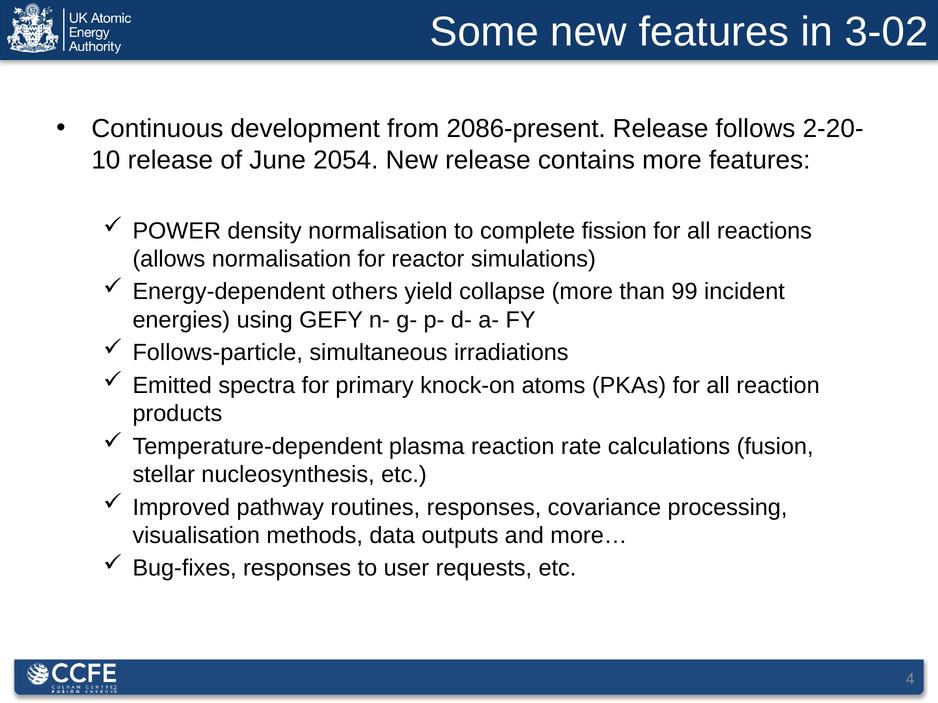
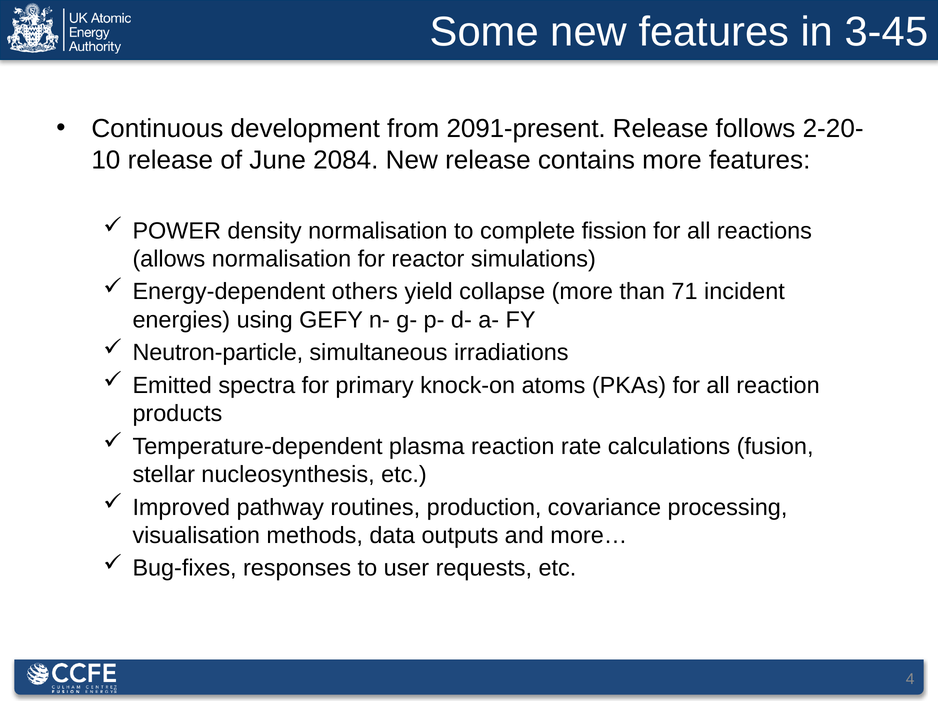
3-02: 3-02 -> 3-45 (887, 32)
2086-present: 2086-present -> 2091-present (526, 129)
2054: 2054 -> 2084 (346, 160)
99: 99 -> 71 (685, 292)
Follows-particle: Follows-particle -> Neutron-particle (218, 353)
routines responses: responses -> production (484, 508)
